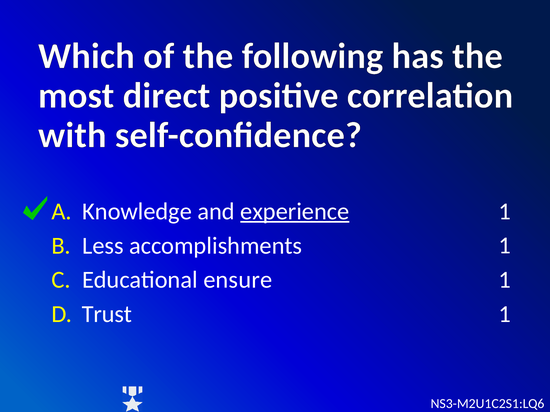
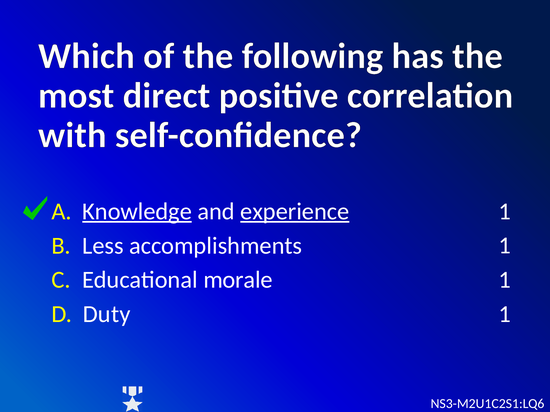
Knowledge underline: none -> present (137, 212)
ensure: ensure -> morale (238, 280)
Trust: Trust -> Duty (107, 314)
